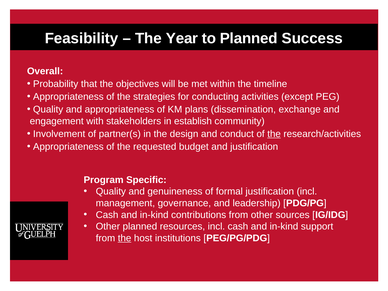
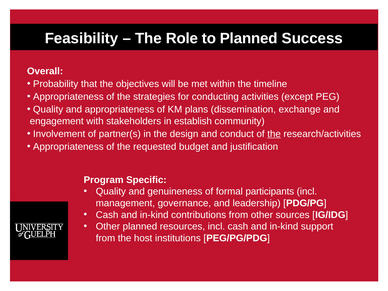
Year: Year -> Role (182, 38)
formal justification: justification -> participants (270, 192)
the underline: present -> none (125, 238)
